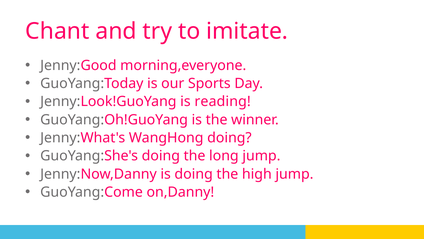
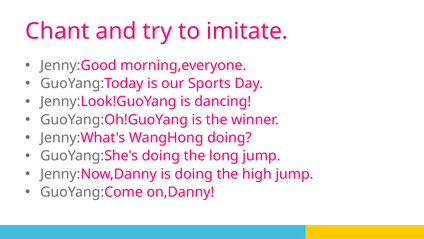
reading: reading -> dancing (223, 101)
